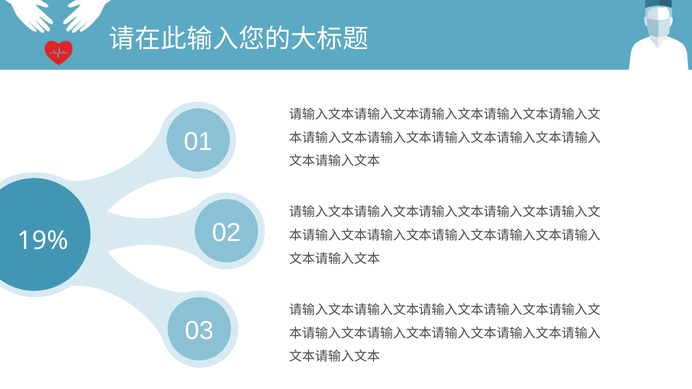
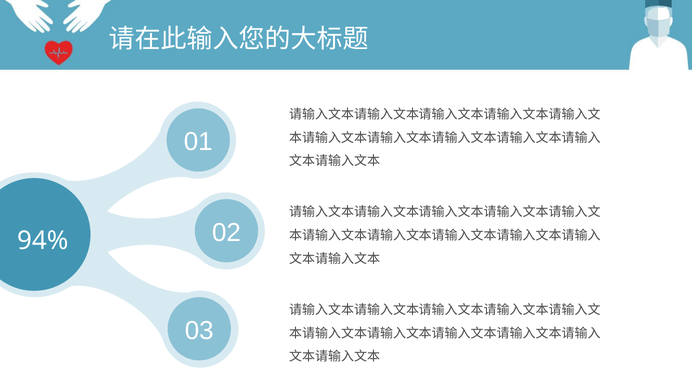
19%: 19% -> 94% (43, 241)
